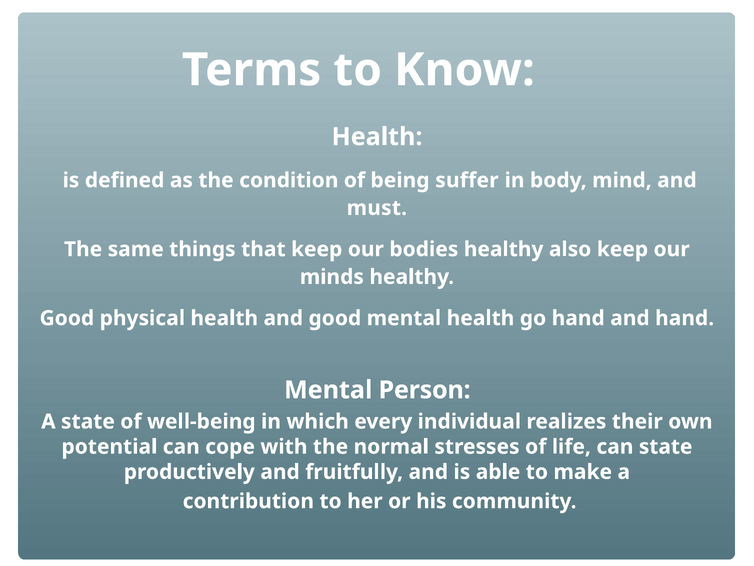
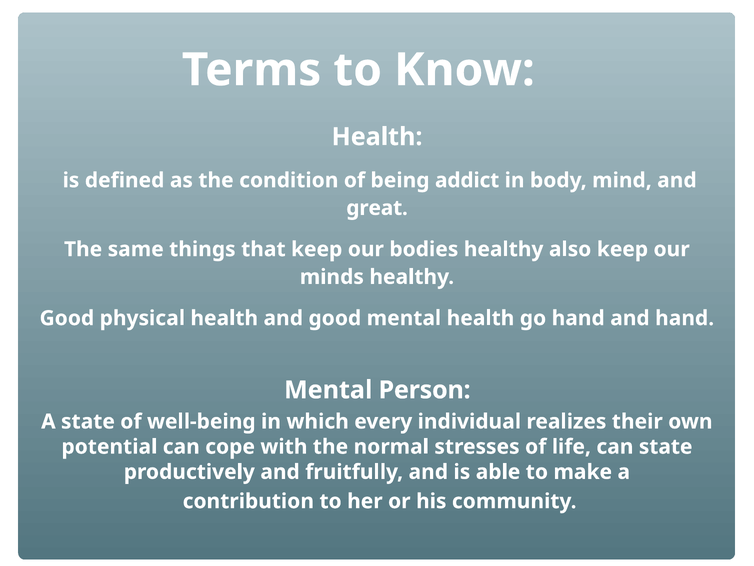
suffer: suffer -> addict (467, 180)
must: must -> great (377, 208)
